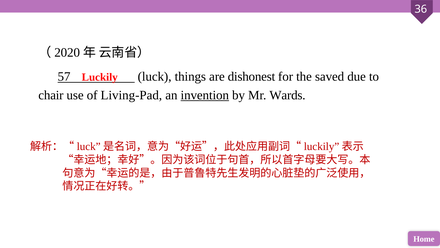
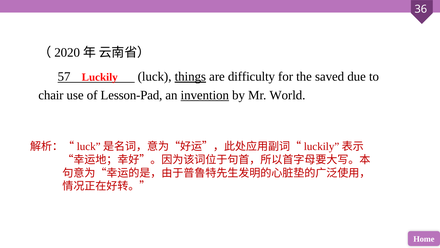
things underline: none -> present (190, 77)
dishonest: dishonest -> difficulty (251, 77)
Living-Pad: Living-Pad -> Lesson-Pad (131, 95)
Wards: Wards -> World (287, 95)
